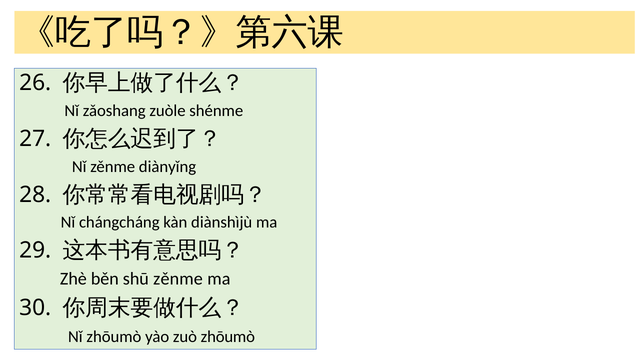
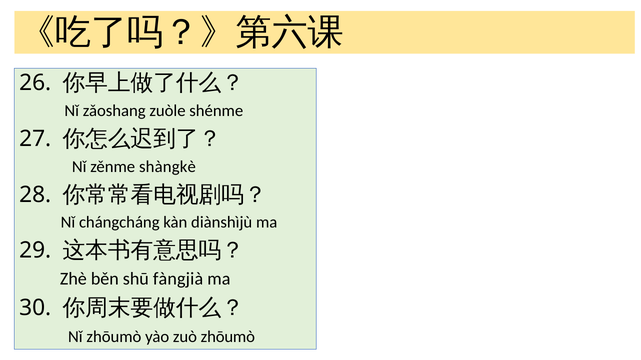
diànyǐng: diànyǐng -> shàngkè (167, 167)
shū zěnme: zěnme -> fàngjià (178, 279)
